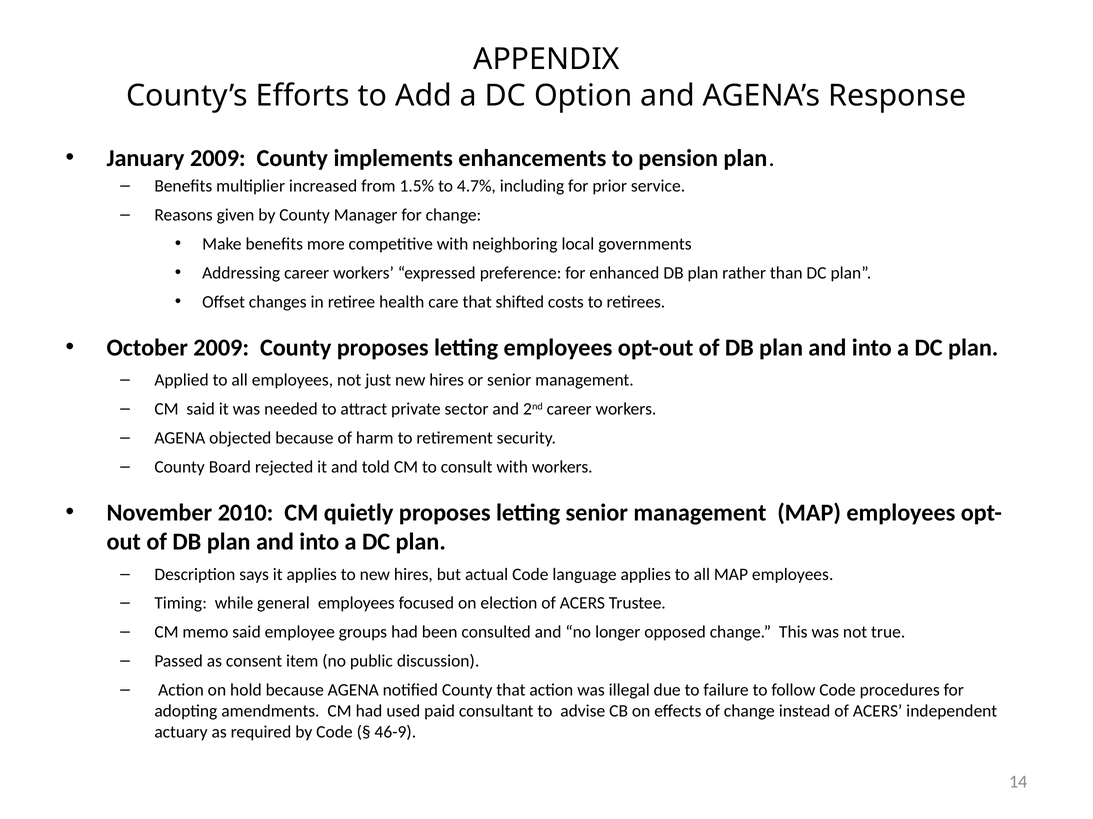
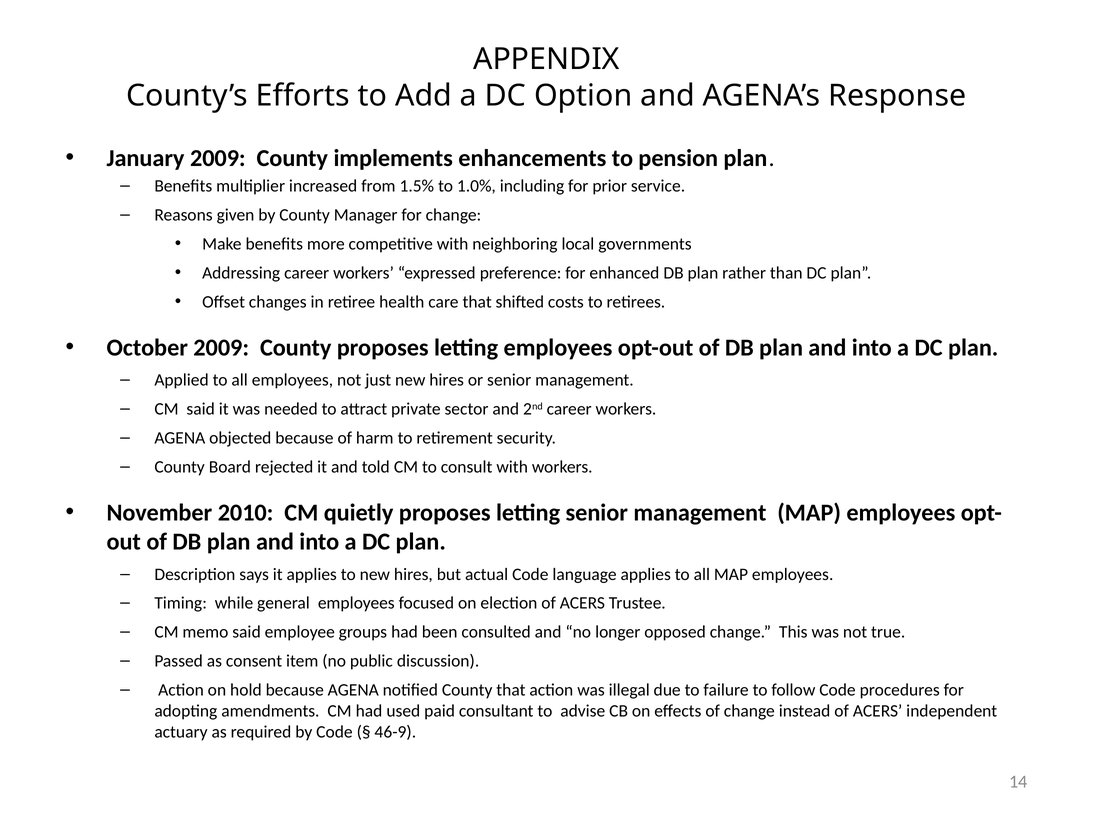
4.7%: 4.7% -> 1.0% (476, 186)
